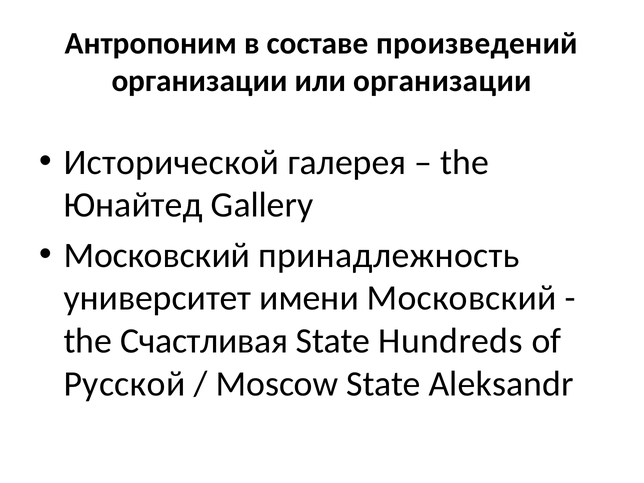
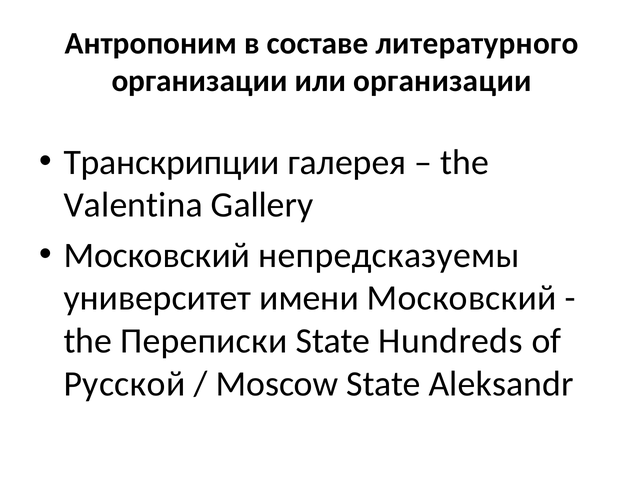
произведений: произведений -> литературного (477, 44)
Исторической: Исторической -> Транскрипции (172, 162)
Юнайтед: Юнайтед -> Valentina (133, 205)
принадлежность: принадлежность -> непредсказуемы (389, 255)
Счастливая: Счастливая -> Переписки (204, 341)
